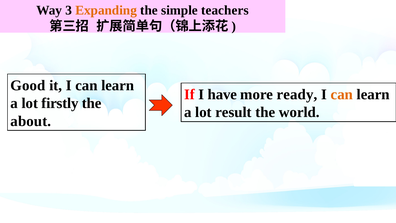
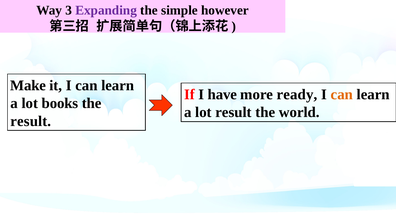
Expanding colour: orange -> purple (106, 10)
teachers: teachers -> however (225, 10)
Good: Good -> Make (28, 85)
firstly: firstly -> books (60, 103)
about: about -> result (31, 121)
